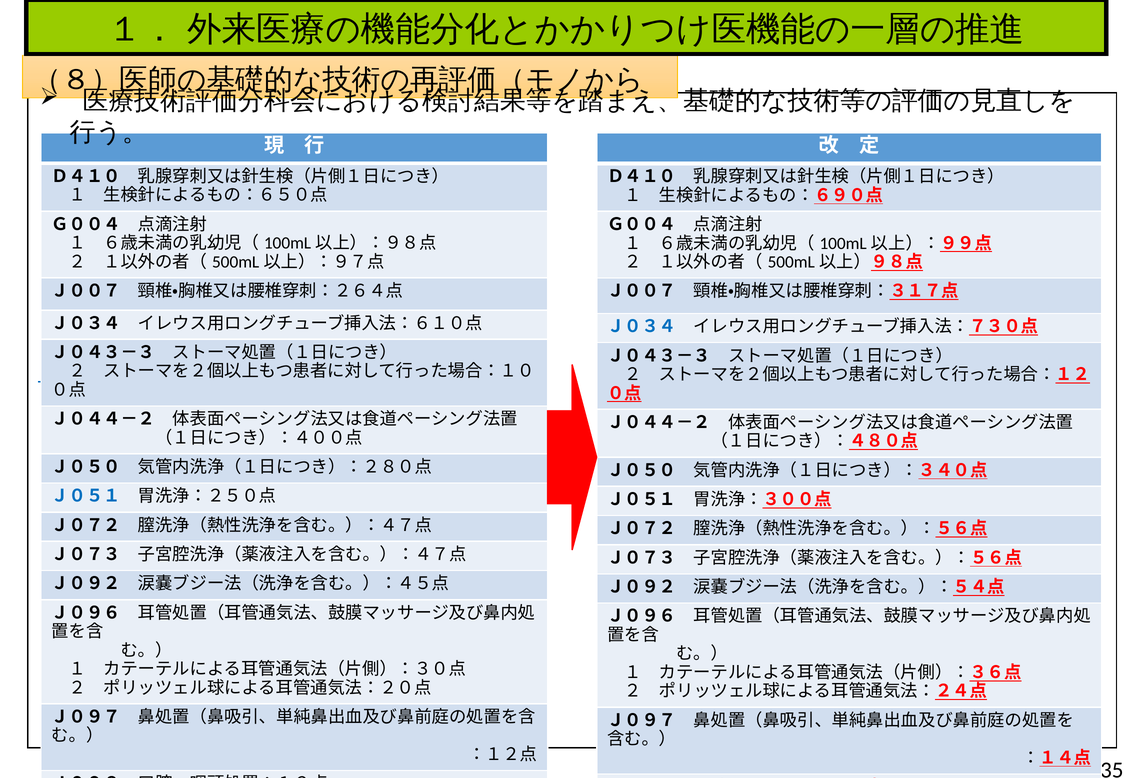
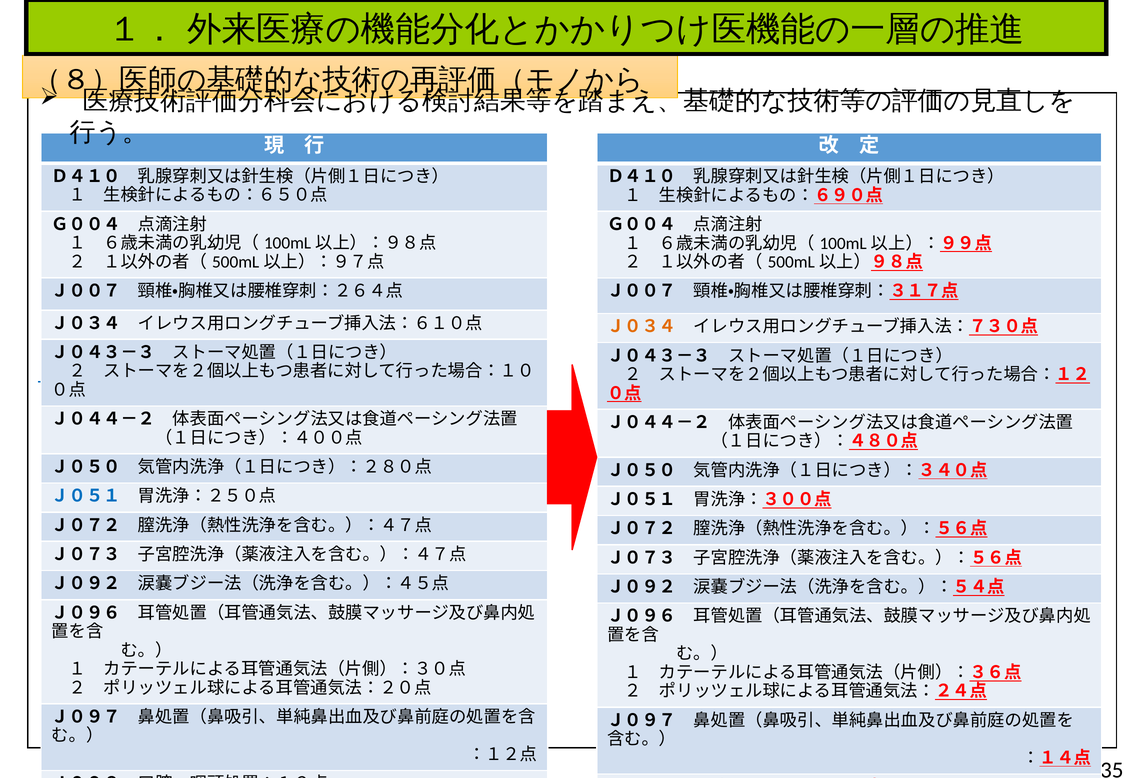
Ｊ０３４ colour: blue -> orange (642, 327)
